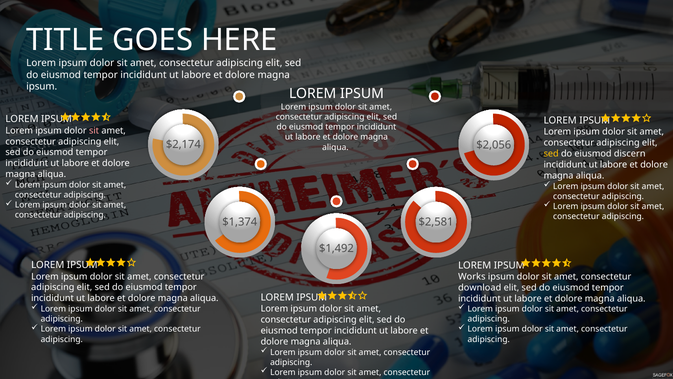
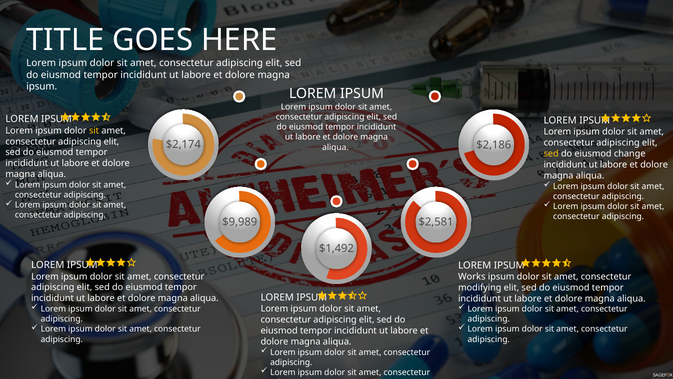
sit colour: pink -> yellow (94, 130)
$2,056: $2,056 -> $2,186 (494, 145)
discern: discern -> change (630, 154)
$1,374: $1,374 -> $9,989 (240, 222)
download: download -> modifying (480, 287)
